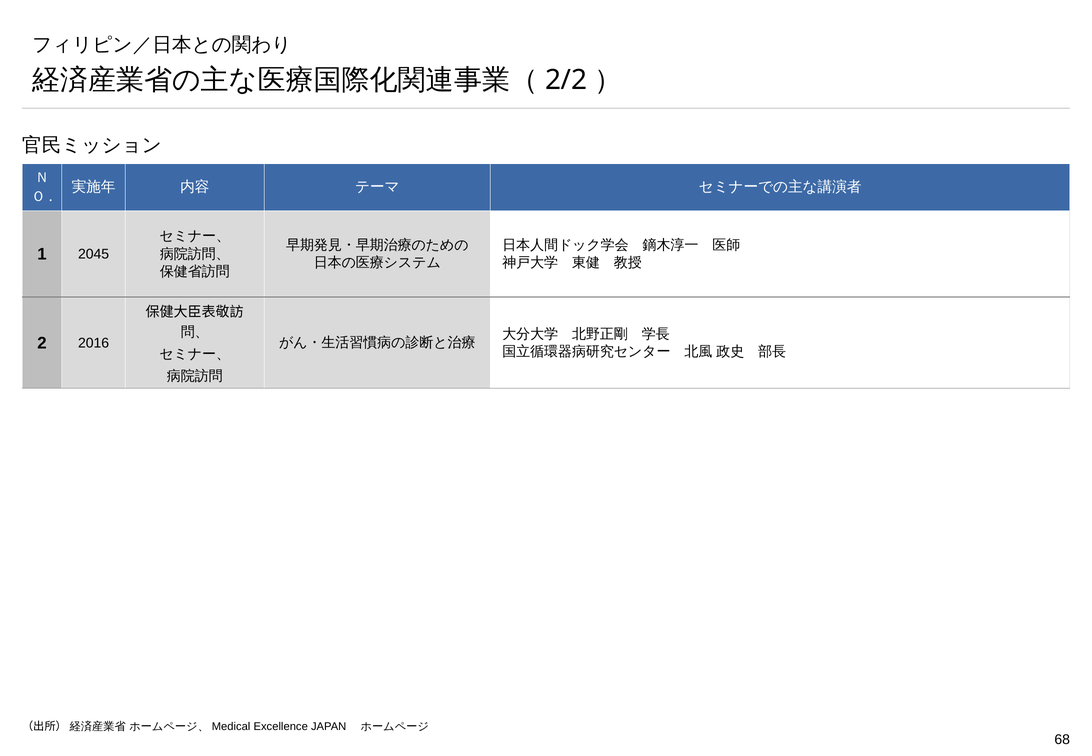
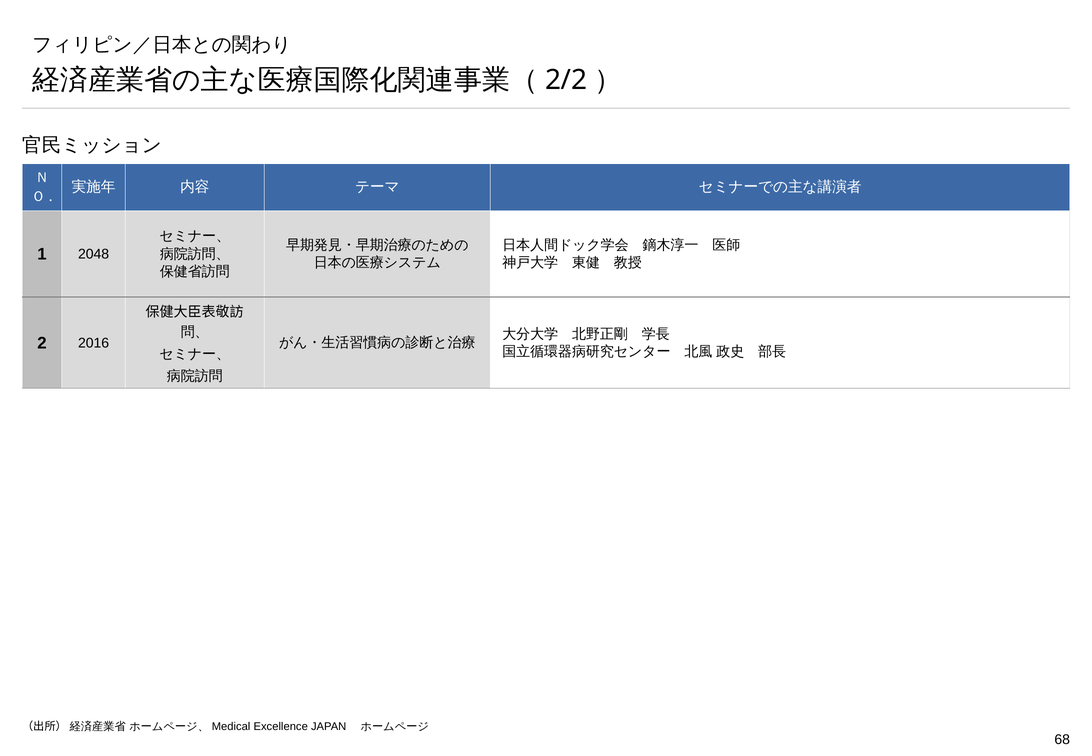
2045: 2045 -> 2048 (94, 254)
